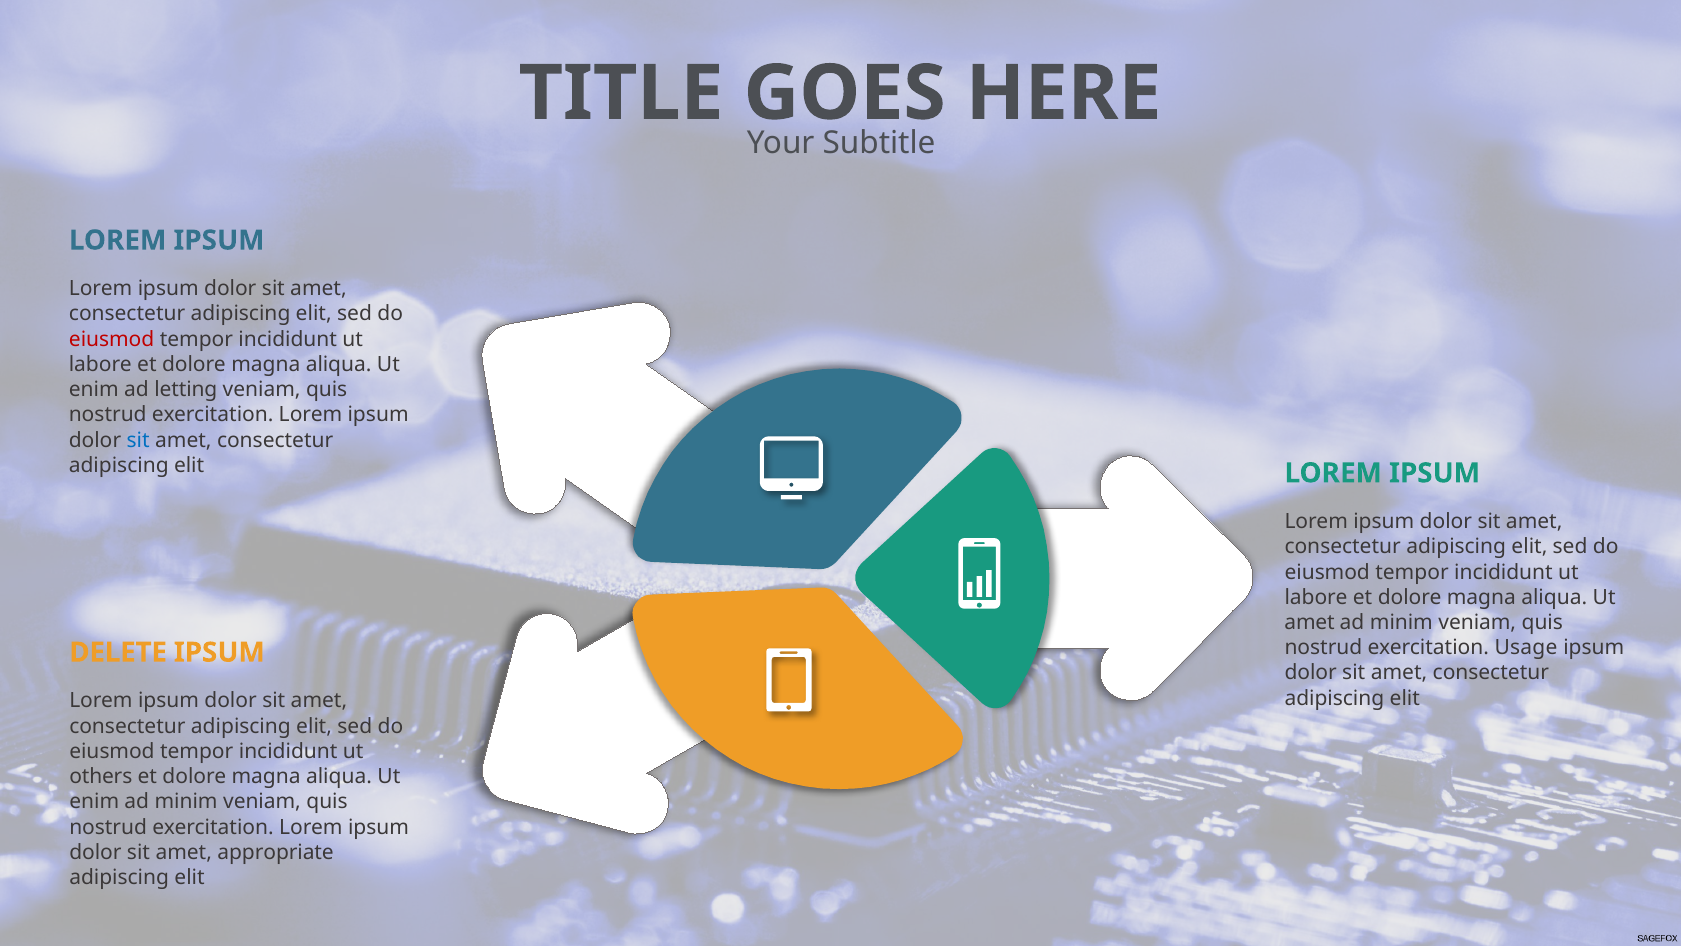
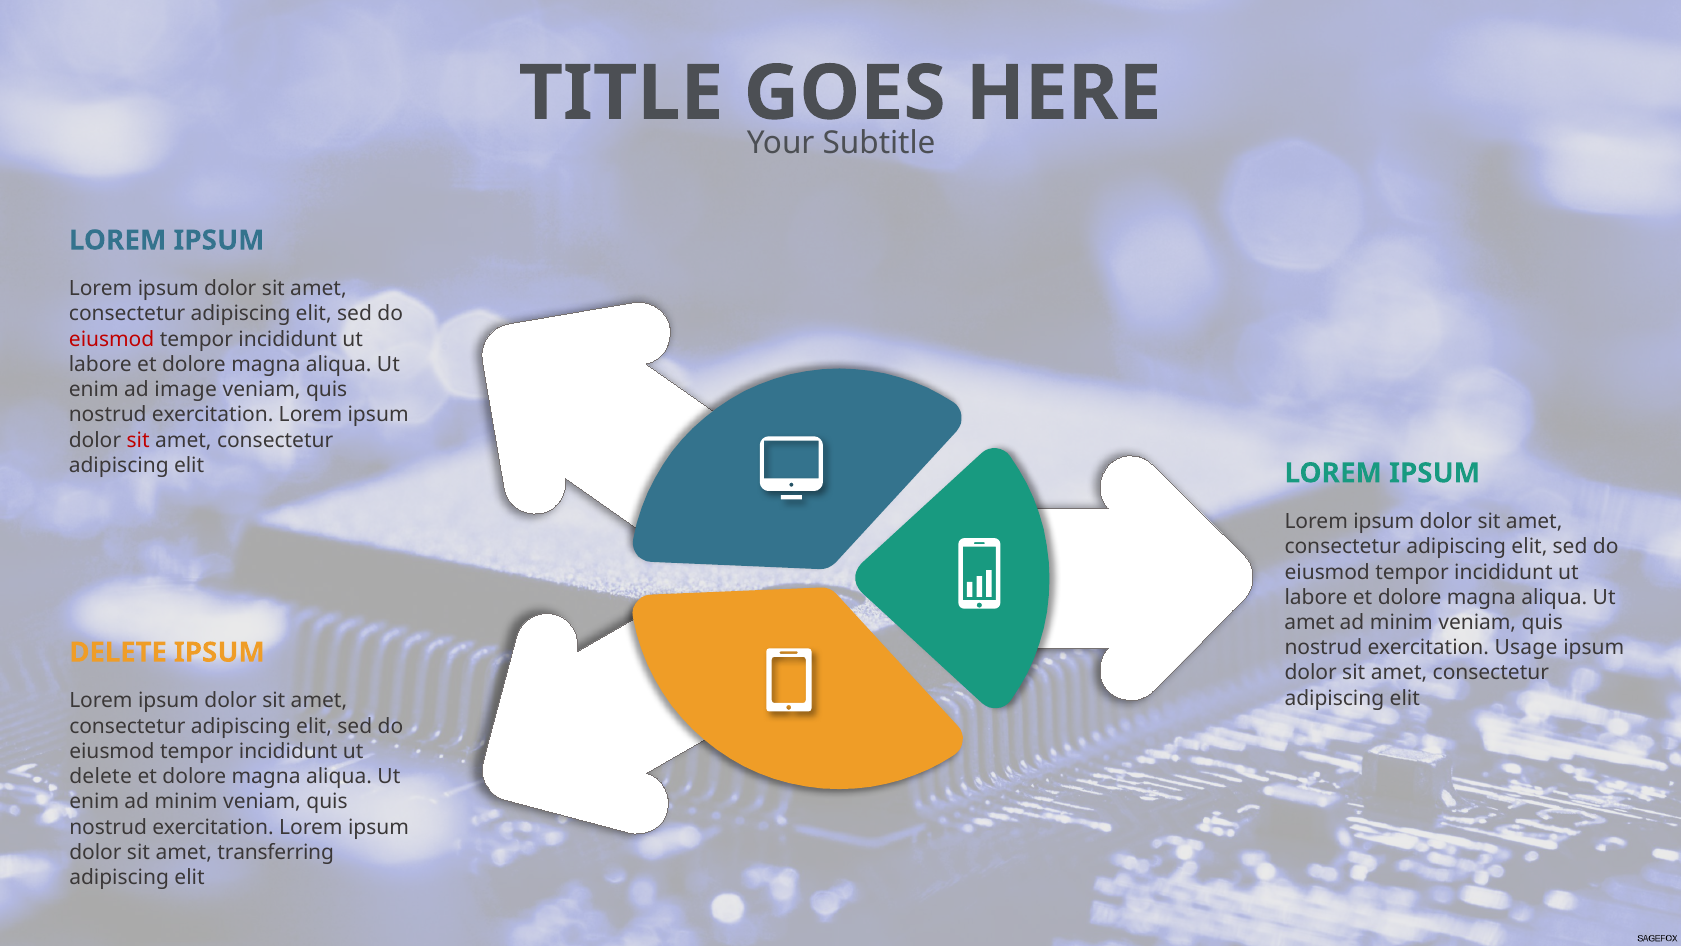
letting: letting -> image (186, 390)
sit colour: blue -> red (138, 440)
others: others -> delete (101, 776)
appropriate: appropriate -> transferring (276, 852)
